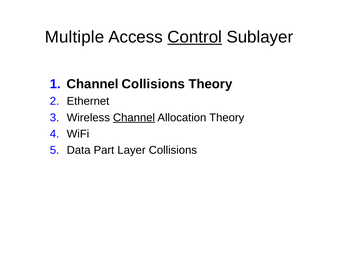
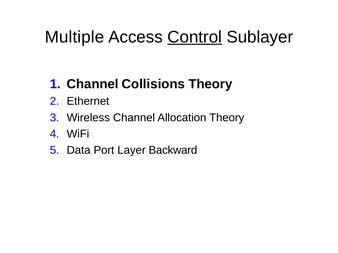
Channel underline: present -> none (134, 118)
Part: Part -> Port (104, 150)
Layer Collisions: Collisions -> Backward (173, 150)
